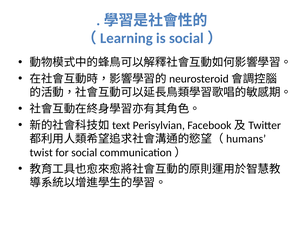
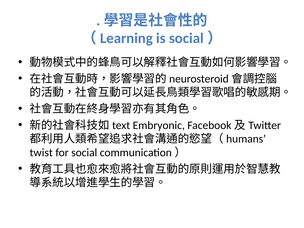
Perisylvian: Perisylvian -> Embryonic (159, 125)
